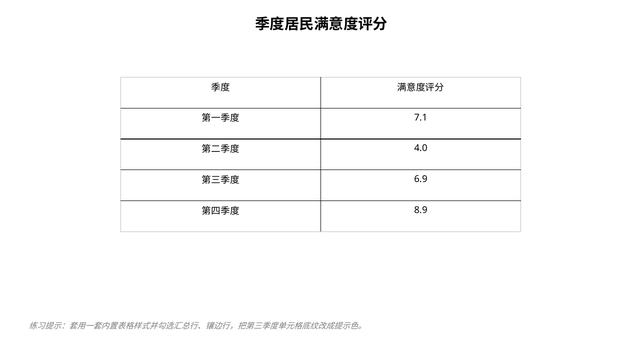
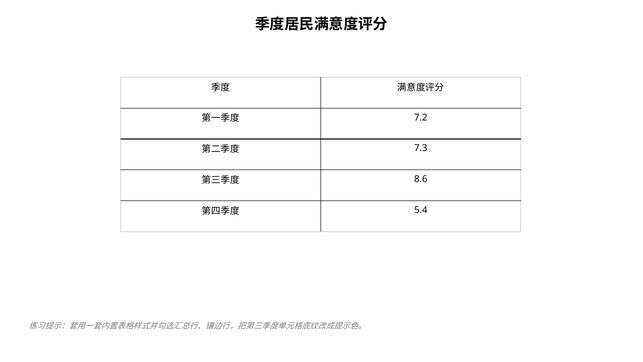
7.1: 7.1 -> 7.2 (421, 117)
4.0: 4.0 -> 7.3 (421, 148)
6.9: 6.9 -> 8.6 (421, 179)
8.9: 8.9 -> 5.4 (421, 210)
